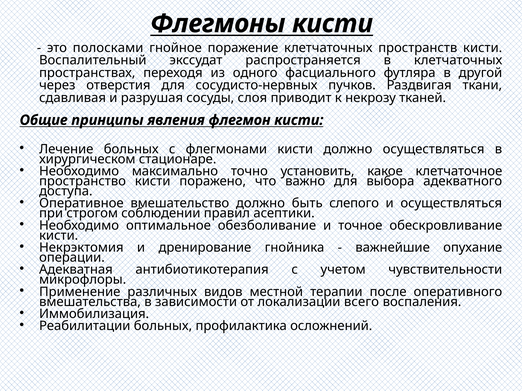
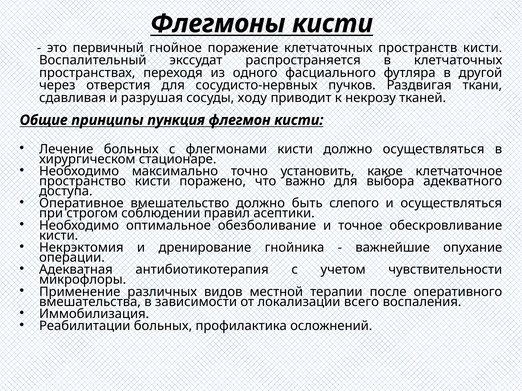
полосками: полосками -> первичный (108, 48)
слоя: слоя -> ходу (252, 98)
явления: явления -> пункция (176, 120)
